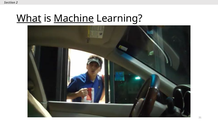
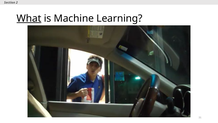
Machine underline: present -> none (74, 18)
